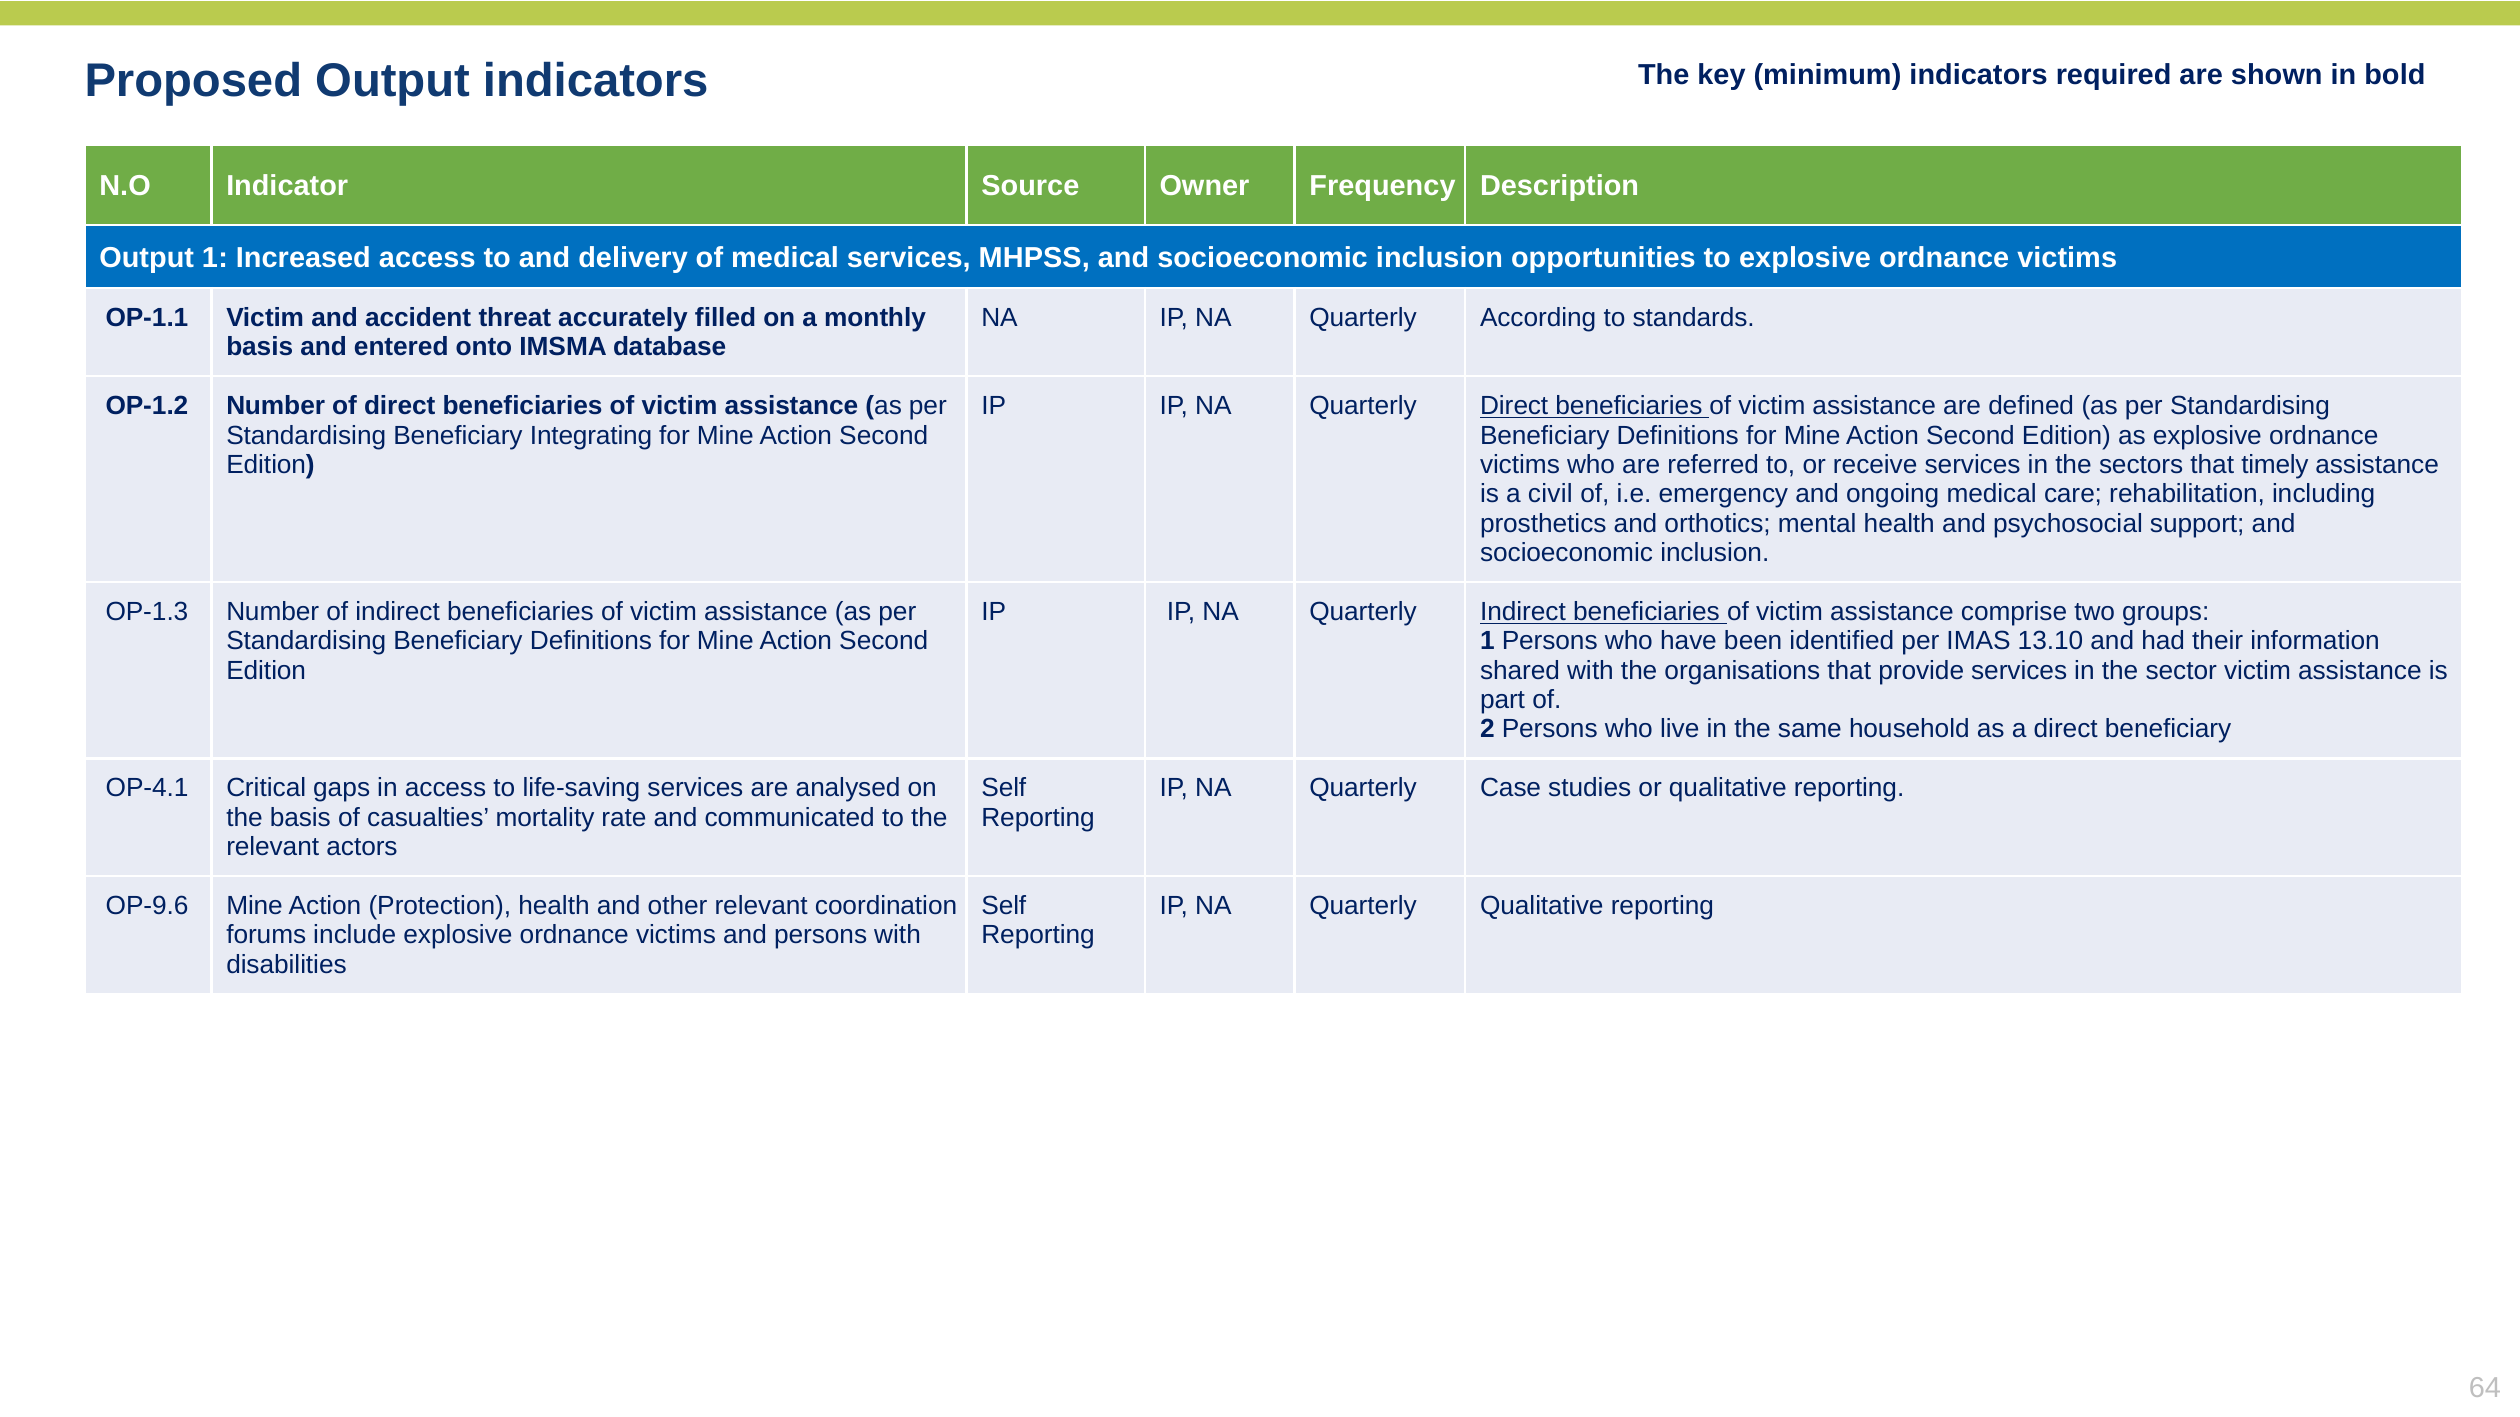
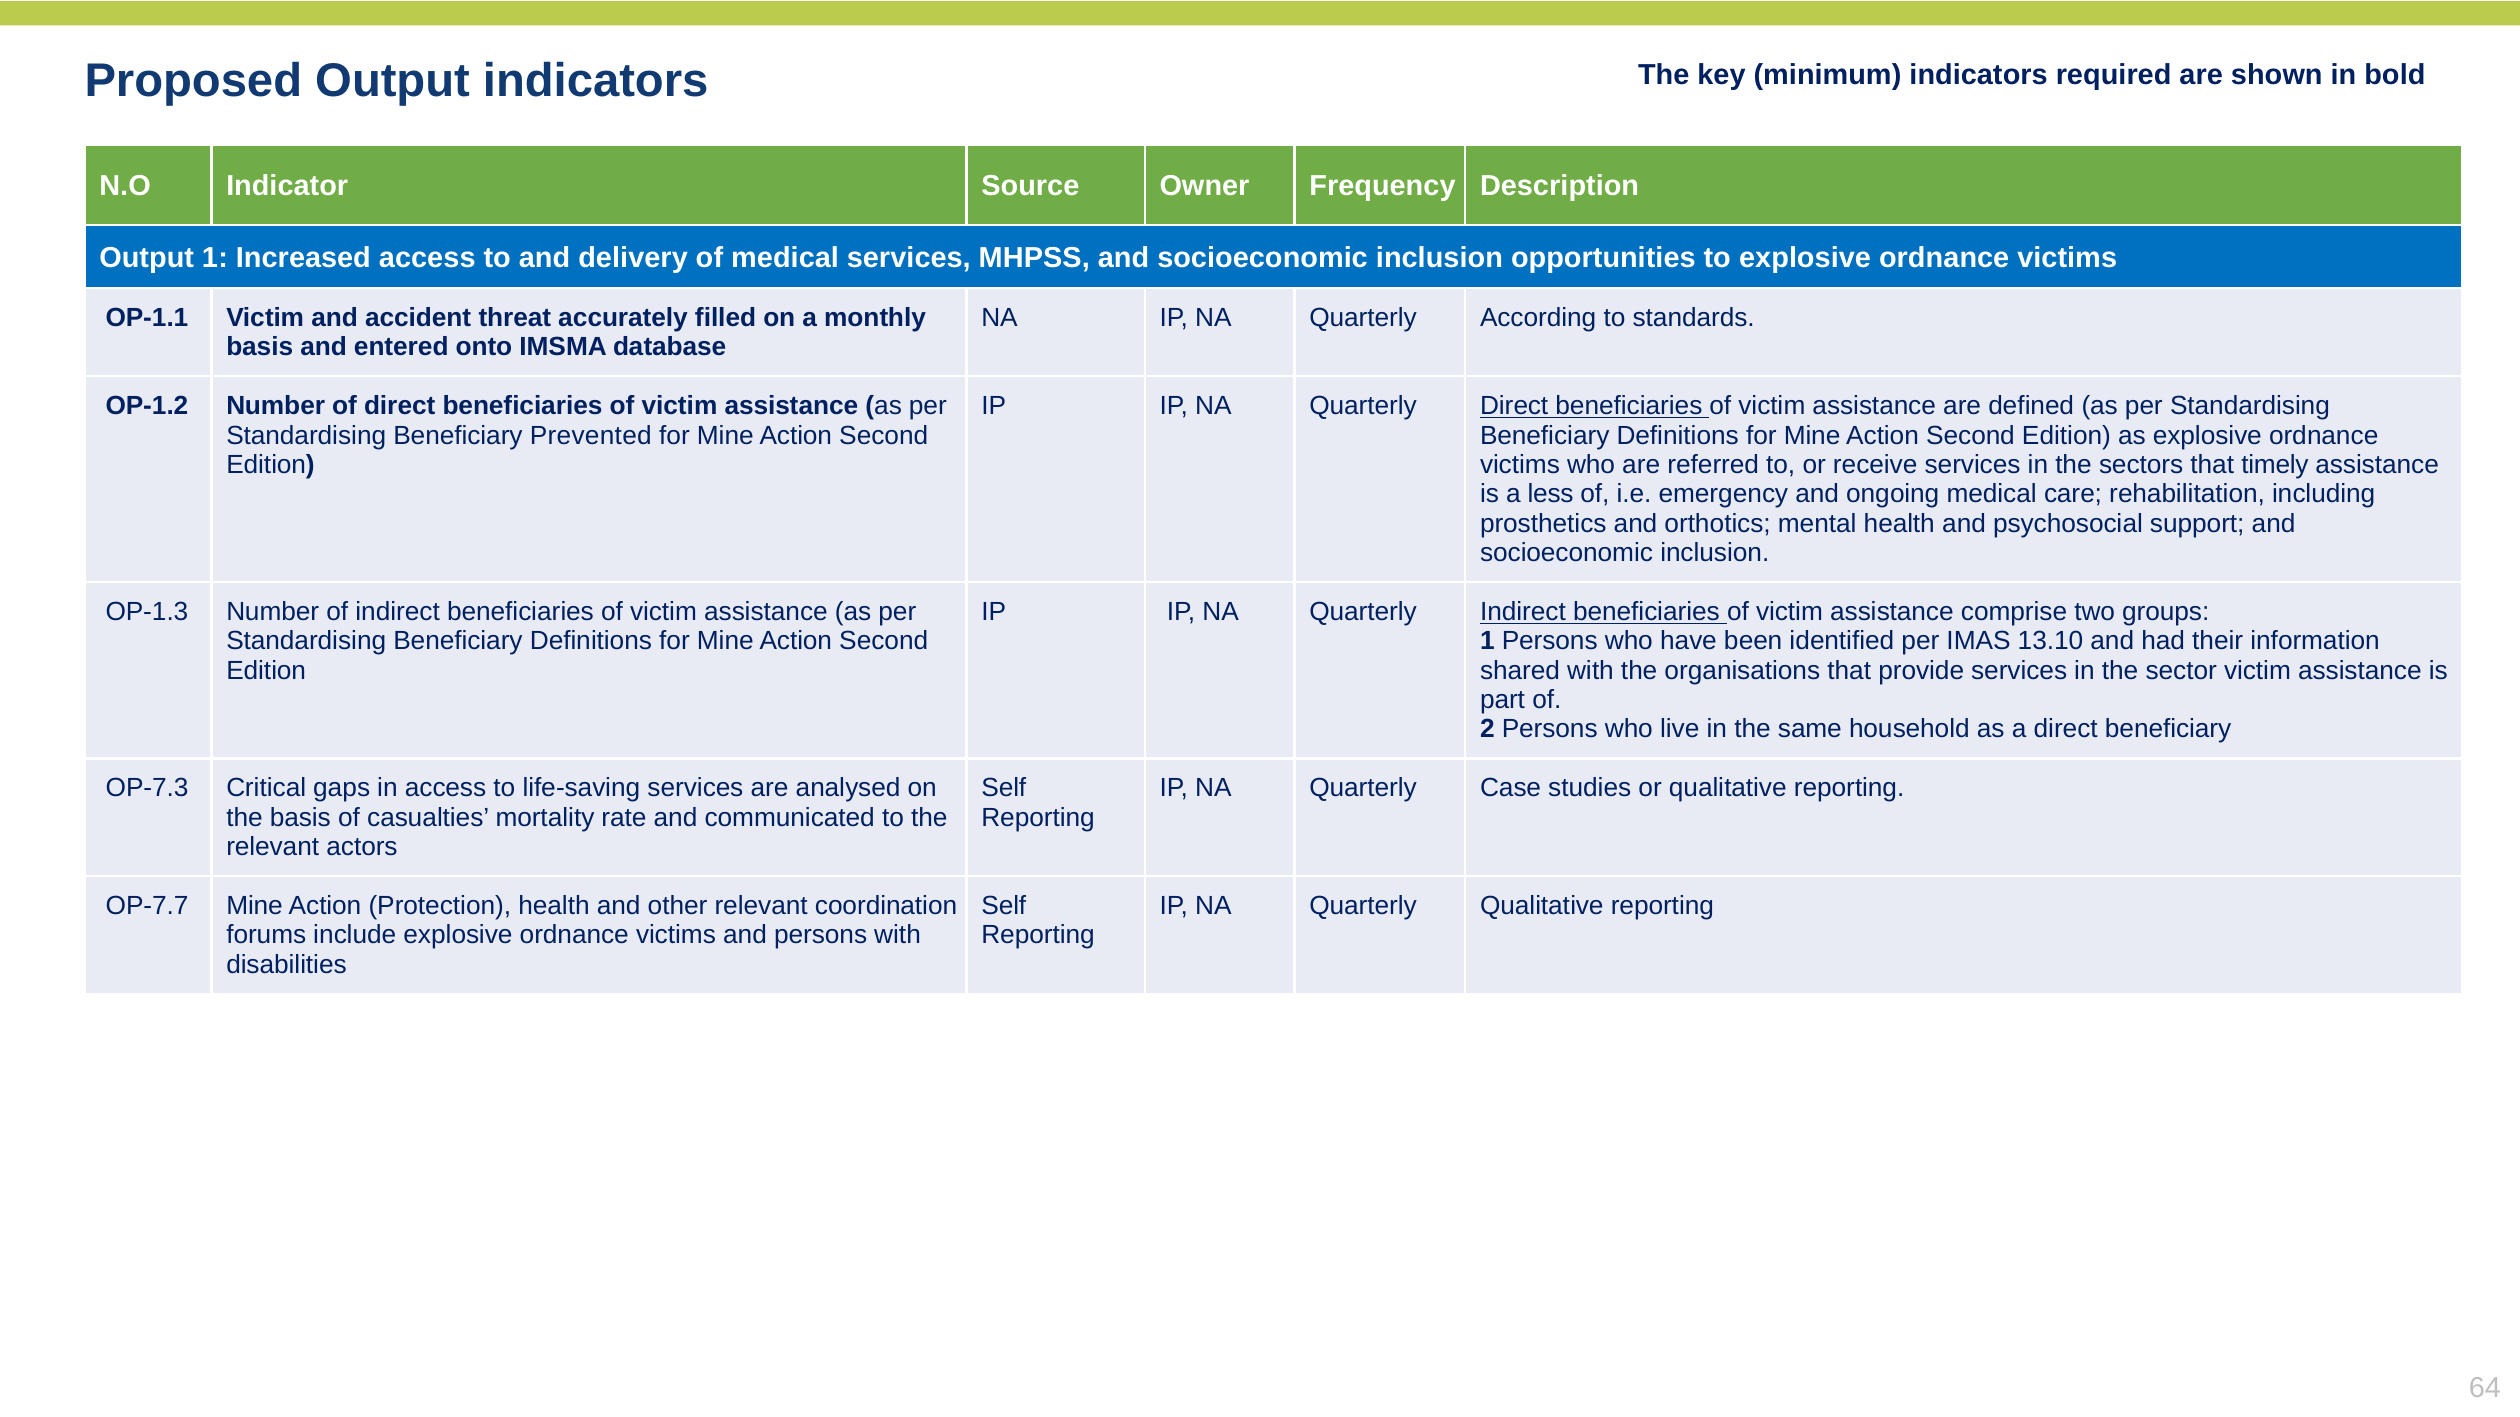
Integrating: Integrating -> Prevented (591, 436)
civil: civil -> less (1551, 494)
OP-4.1: OP-4.1 -> OP-7.3 (147, 789)
OP-9.6: OP-9.6 -> OP-7.7 (147, 906)
